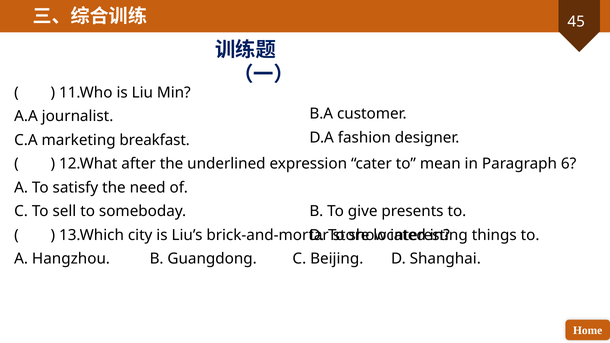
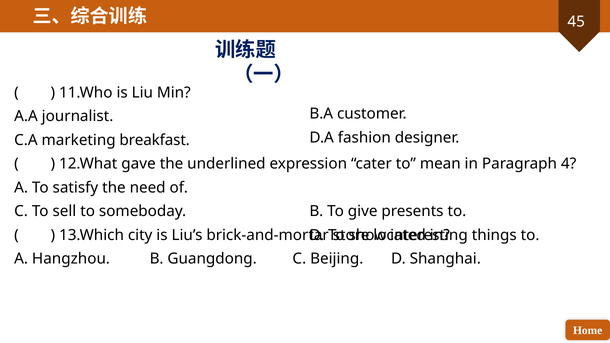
after: after -> gave (139, 164)
6: 6 -> 4 (569, 164)
